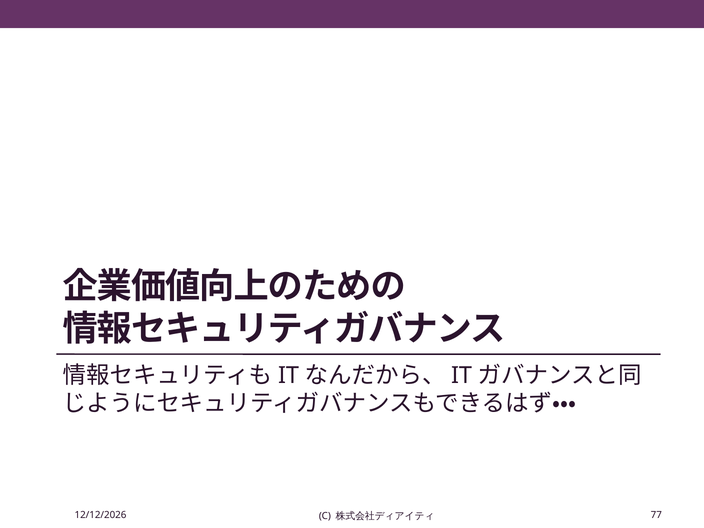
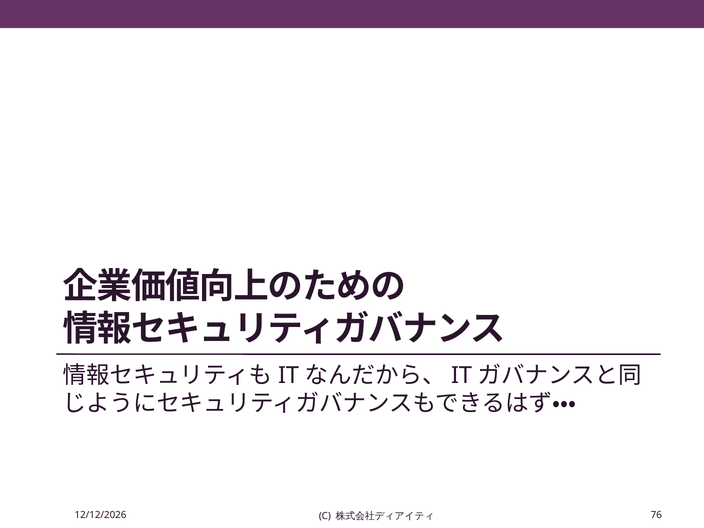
77: 77 -> 76 (656, 515)
